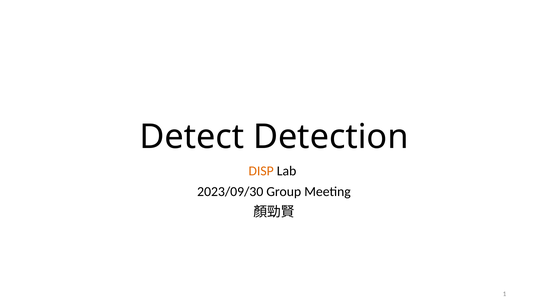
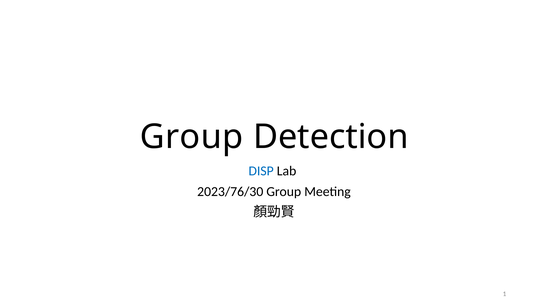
Detect: Detect -> Group (192, 137)
DISP colour: orange -> blue (261, 171)
2023/09/30: 2023/09/30 -> 2023/76/30 (230, 192)
